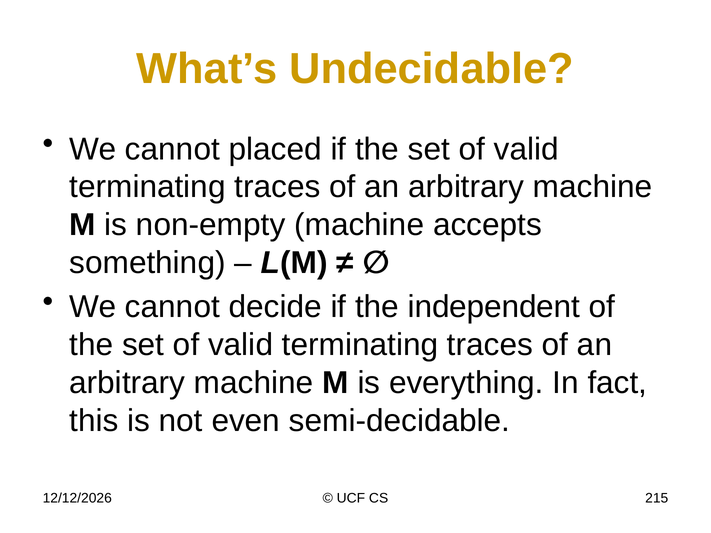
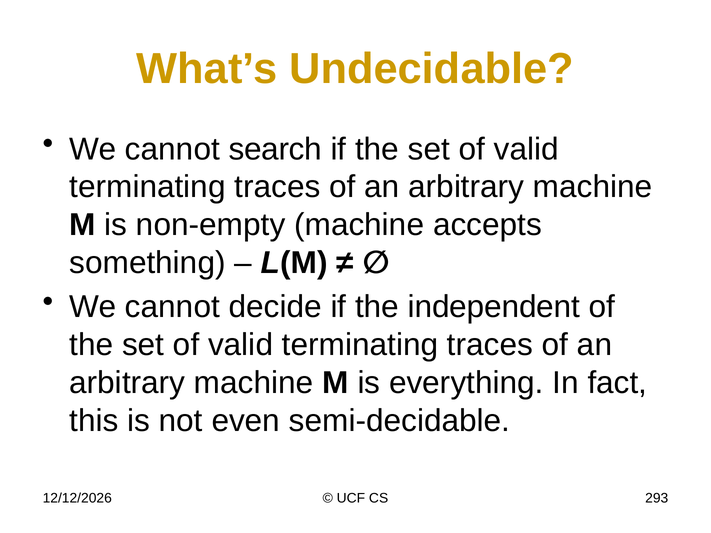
placed: placed -> search (275, 149)
215: 215 -> 293 (657, 498)
